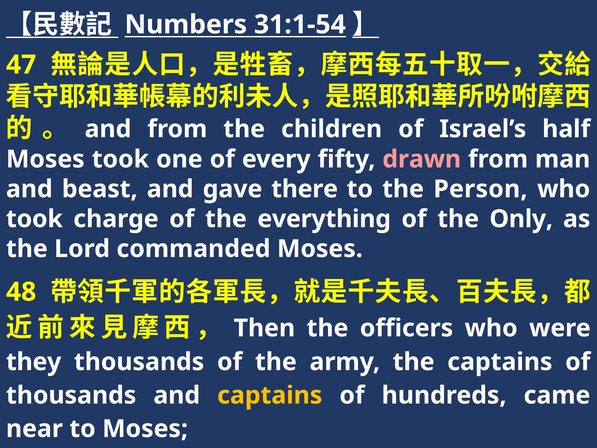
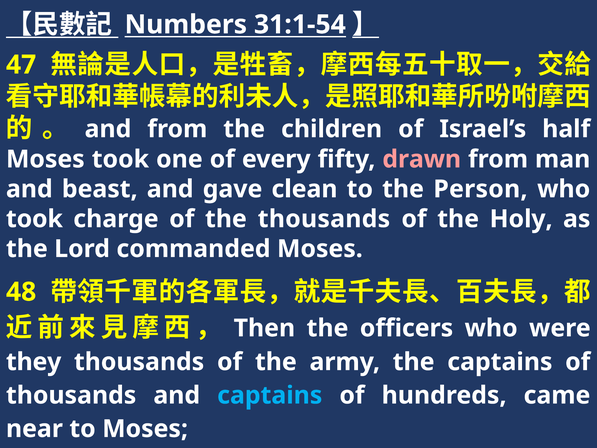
there: there -> clean (304, 189)
the everything: everything -> thousands (324, 219)
Only: Only -> Holy (521, 219)
captains colour: yellow -> light blue (270, 395)
